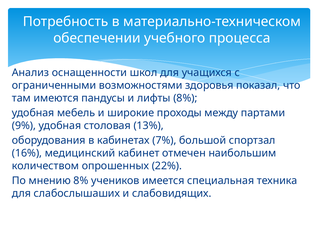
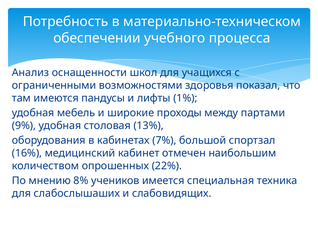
лифты 8%: 8% -> 1% (185, 98)
